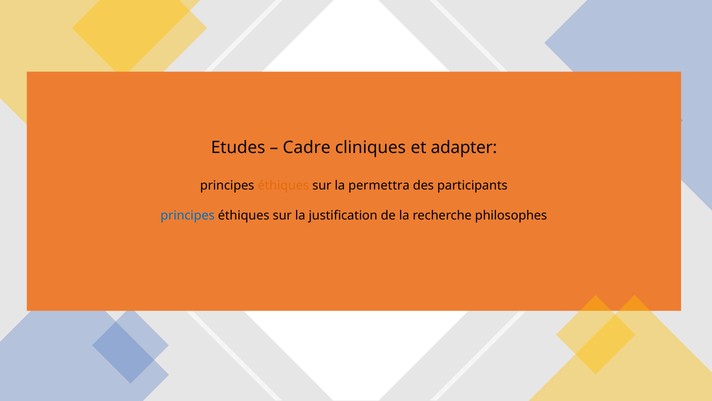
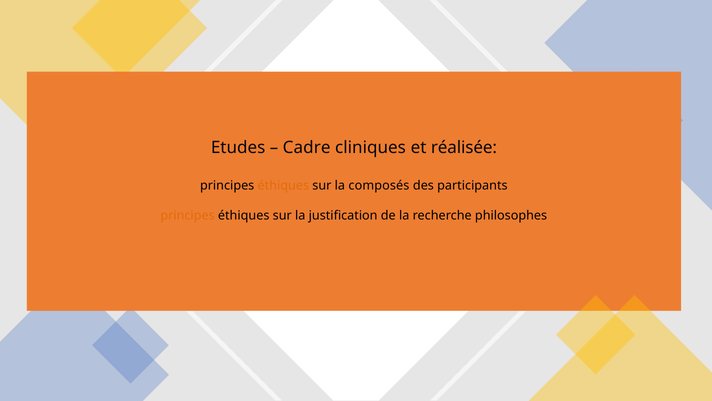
adapter: adapter -> réalisée (464, 147)
permettra: permettra -> composés (379, 185)
principes colour: blue -> orange (188, 215)
